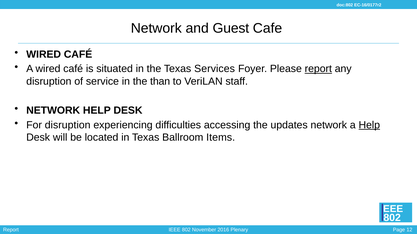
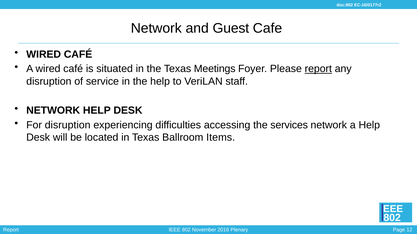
Services: Services -> Meetings (215, 69)
the than: than -> help (160, 82)
updates: updates -> services (289, 125)
Help underline: present -> none (369, 125)
